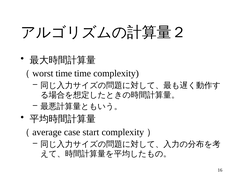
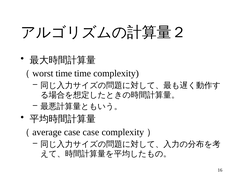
case start: start -> case (91, 132)
